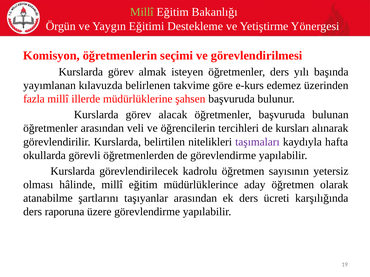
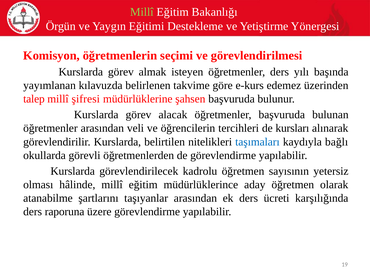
fazla: fazla -> talep (34, 99)
illerde: illerde -> şifresi (86, 99)
taşımaları colour: purple -> blue (257, 142)
hafta: hafta -> bağlı (337, 142)
